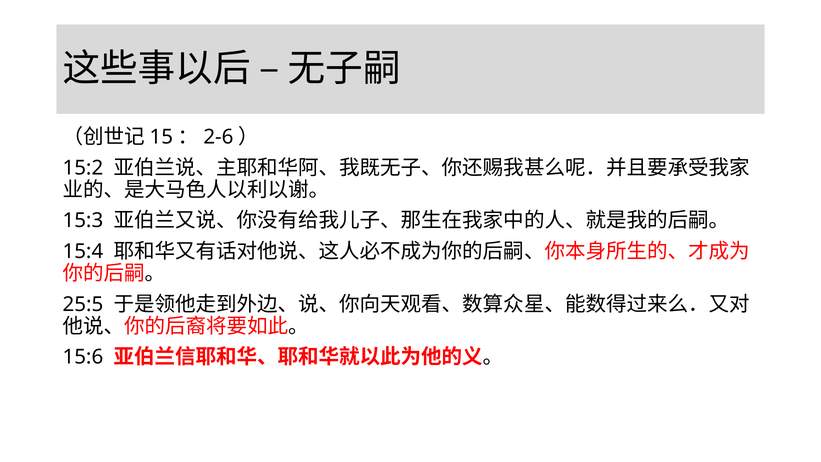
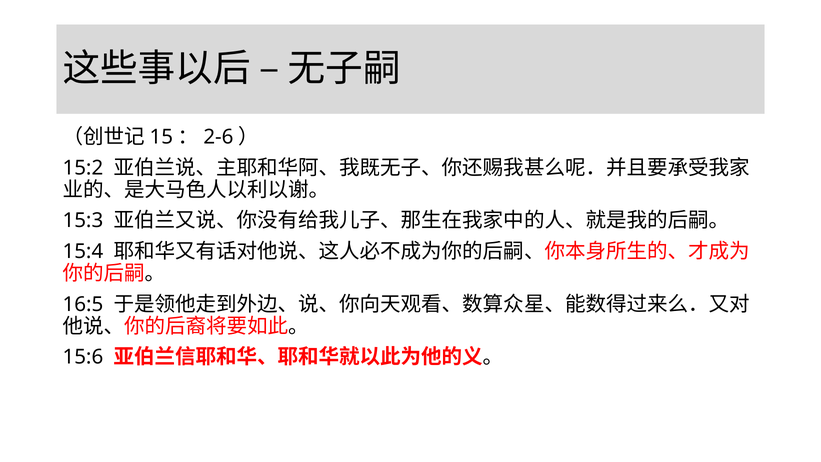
25:5: 25:5 -> 16:5 (83, 304)
